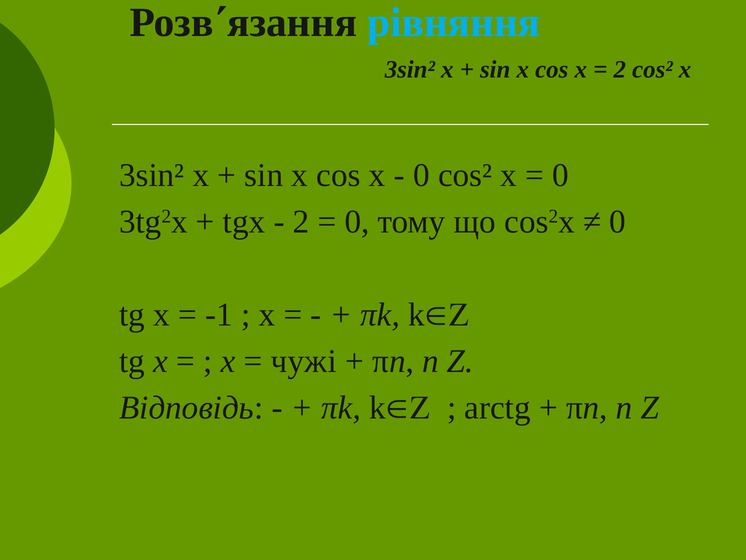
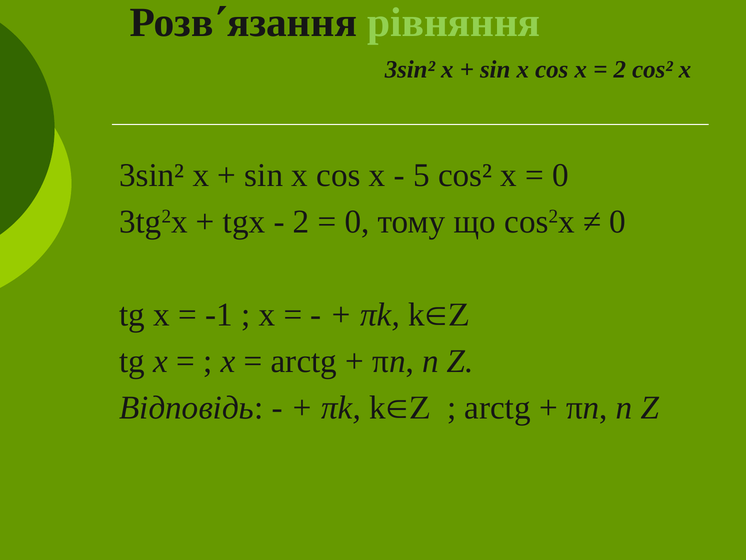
рівняння colour: light blue -> light green (454, 23)
0: 0 -> 5 (421, 175)
чужі: чужі -> аrctg (304, 361)
